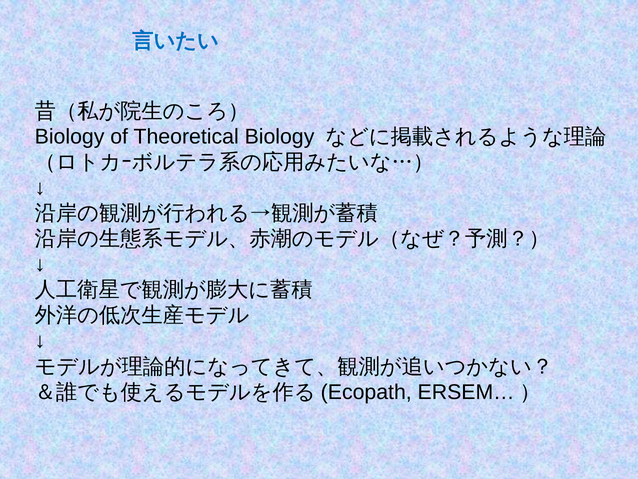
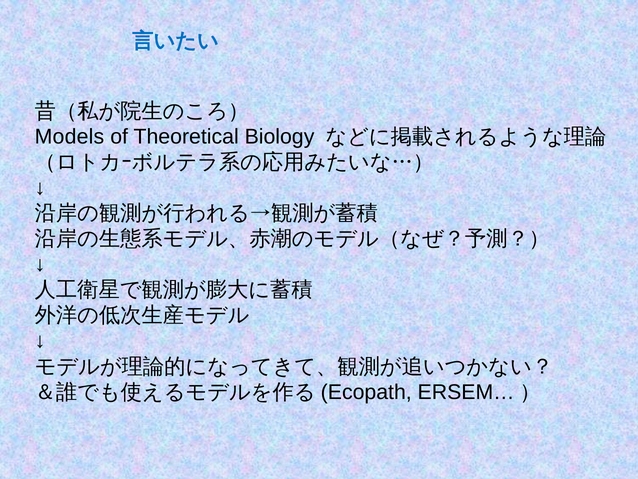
Biology: Biology -> Models (69, 136)
